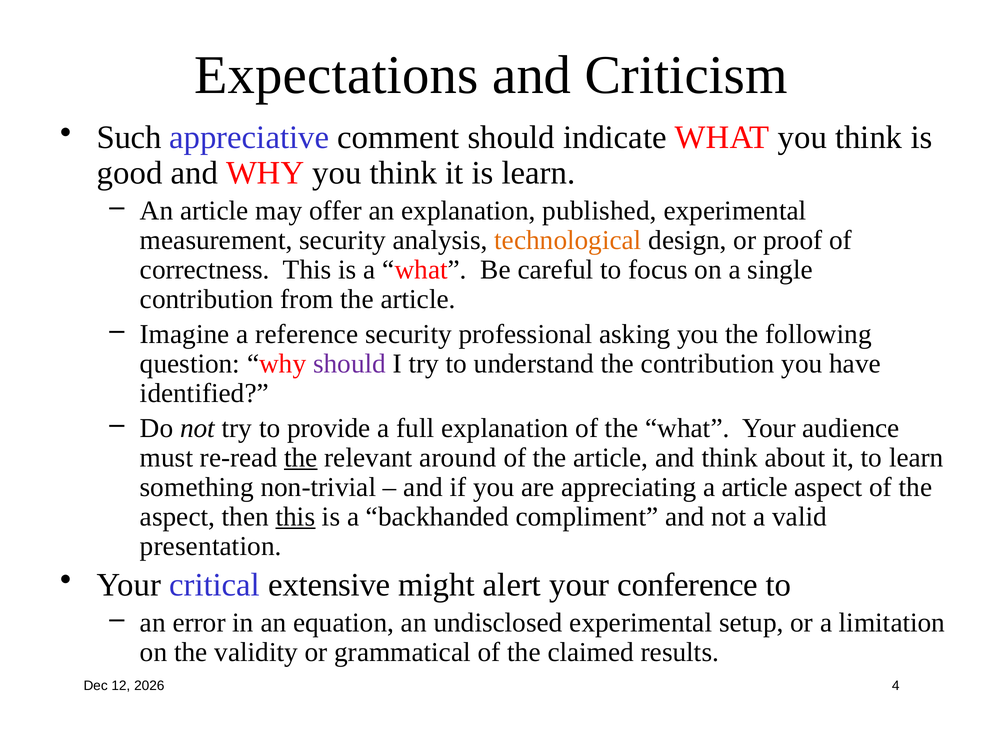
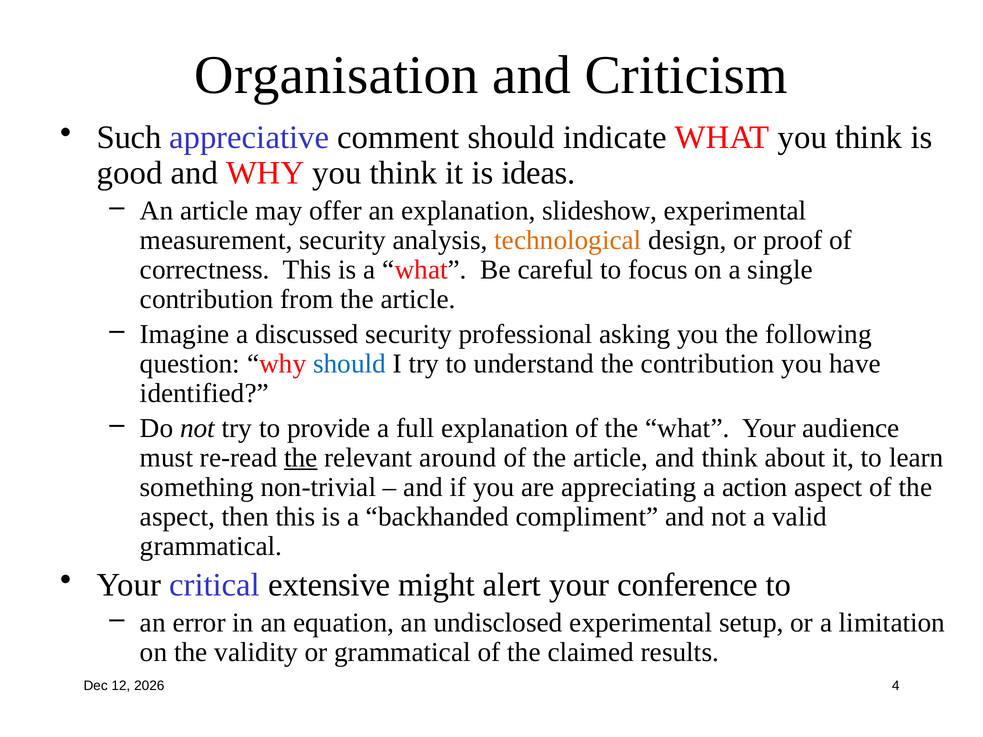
Expectations: Expectations -> Organisation (336, 75)
is learn: learn -> ideas (539, 173)
published: published -> slideshow (600, 211)
reference: reference -> discussed (307, 334)
should colour: purple -> blue (349, 364)
a article: article -> action (755, 487)
this underline: present -> none (295, 517)
presentation: presentation -> grammatical (211, 546)
